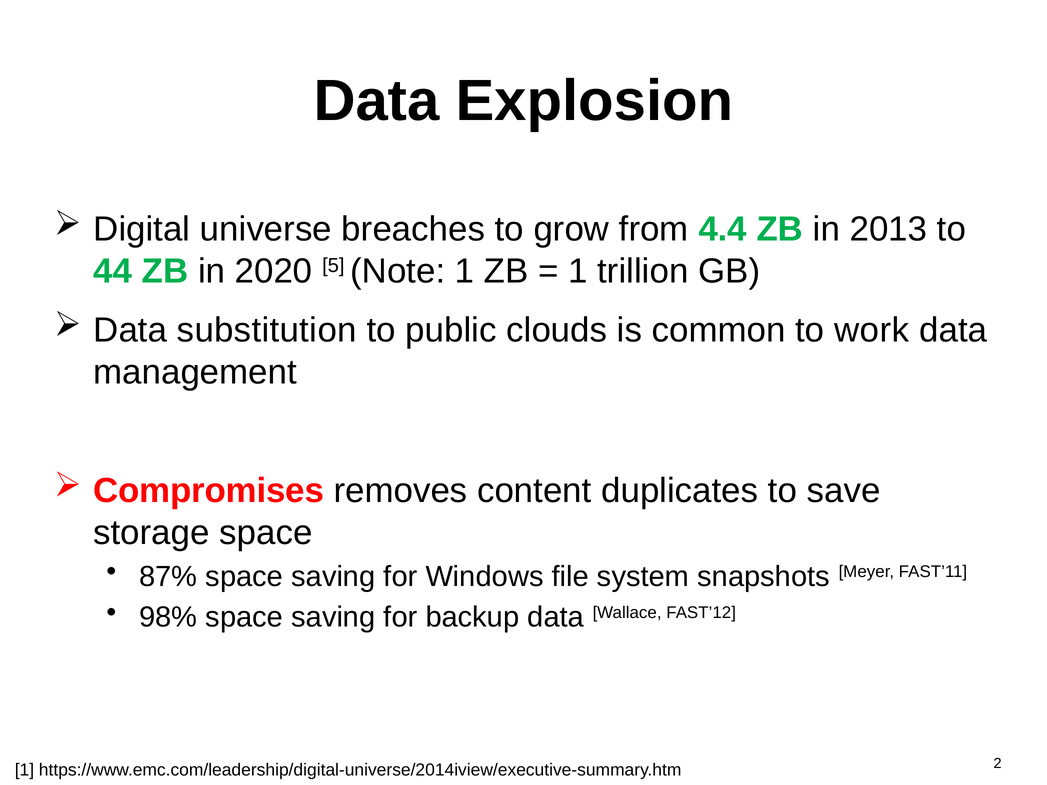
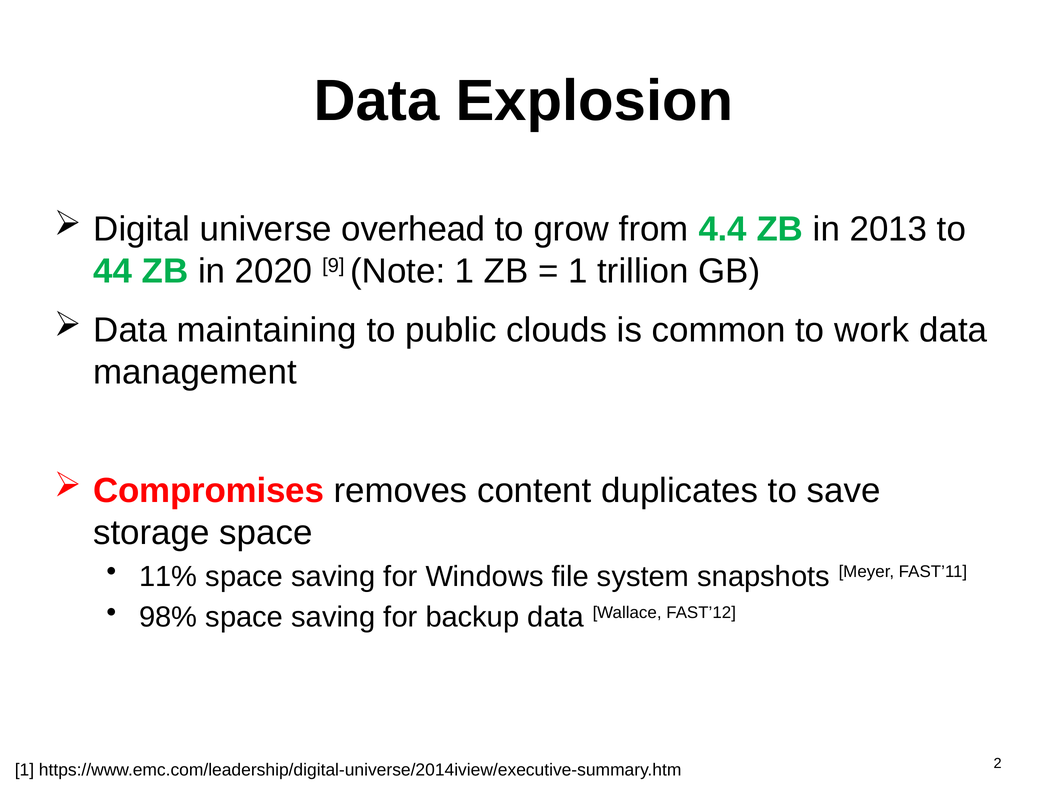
breaches: breaches -> overhead (413, 229)
5: 5 -> 9 (333, 266)
substitution: substitution -> maintaining (267, 330)
87%: 87% -> 11% (168, 577)
